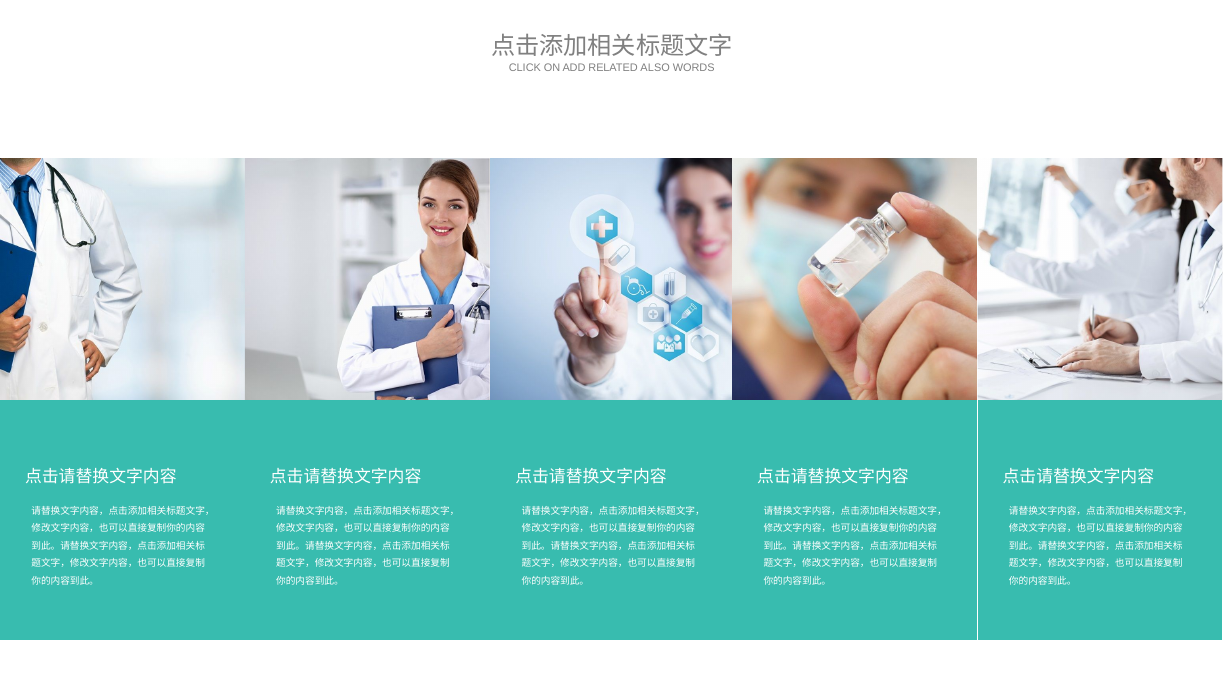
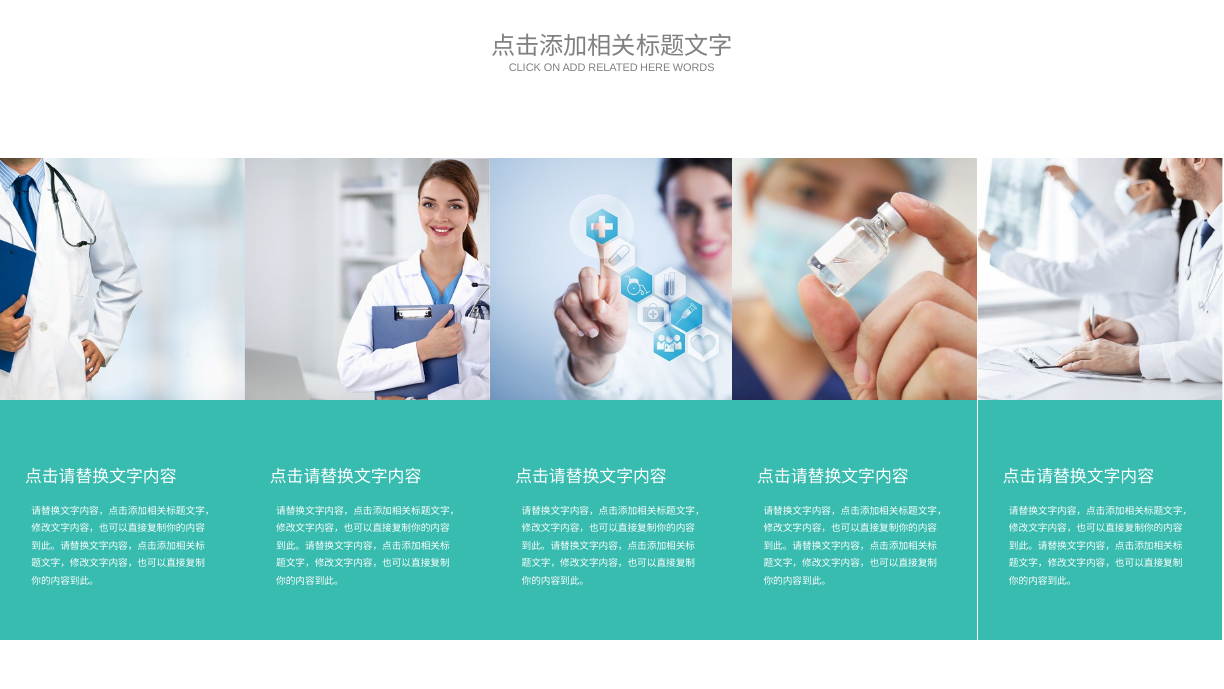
ALSO: ALSO -> HERE (655, 68)
